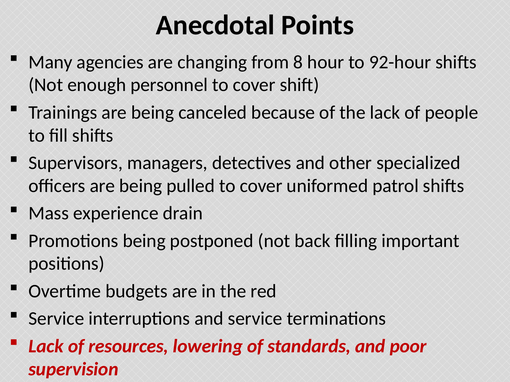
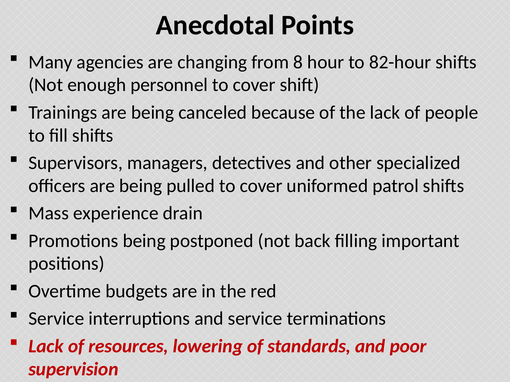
92-hour: 92-hour -> 82-hour (400, 62)
